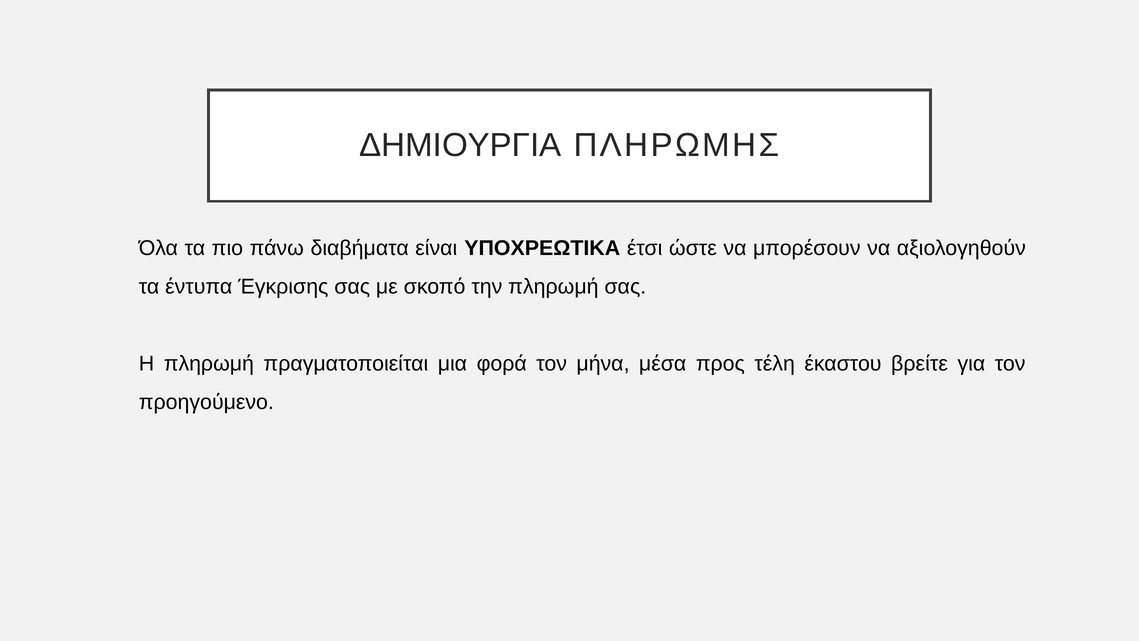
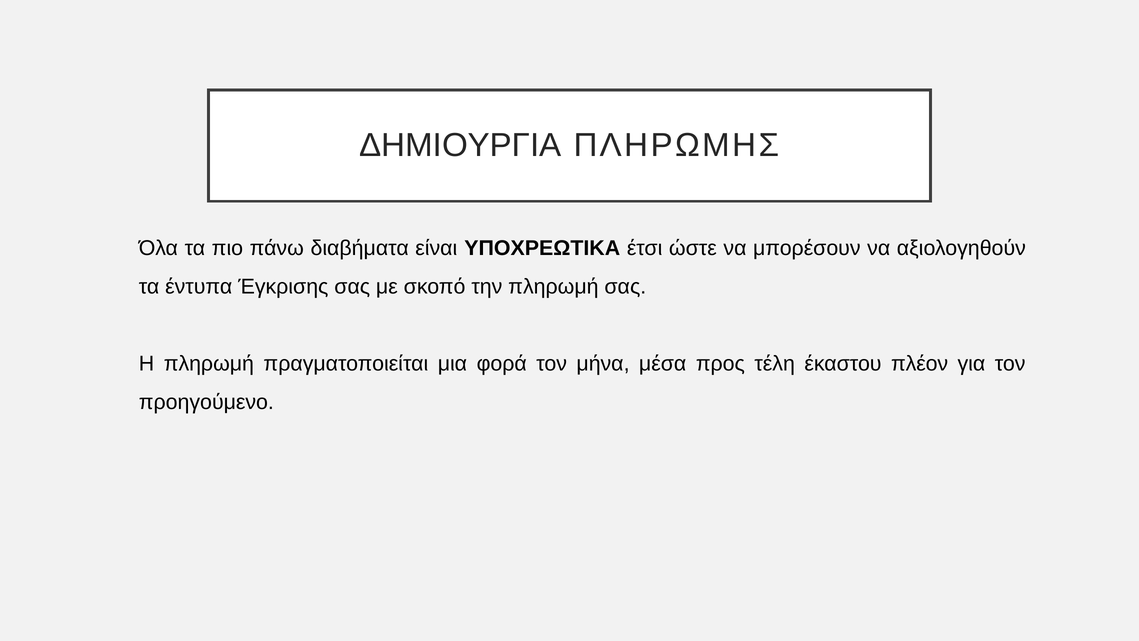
βρείτε: βρείτε -> πλέον (920, 363)
